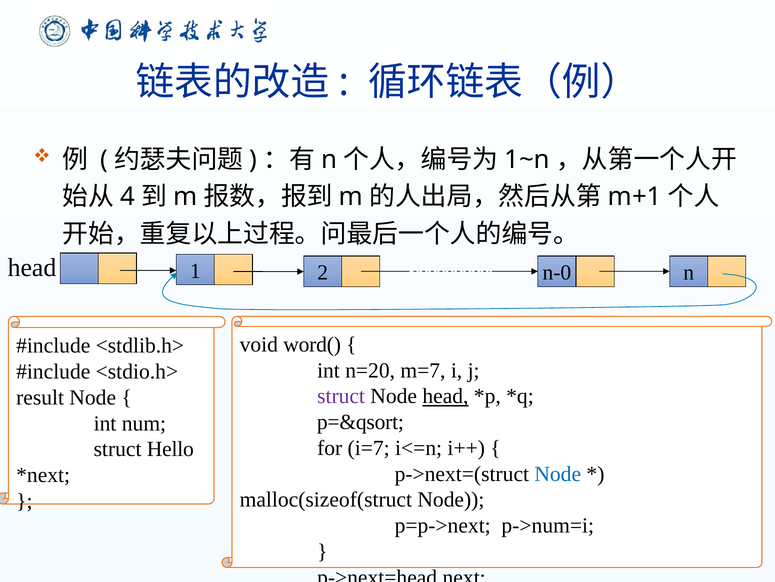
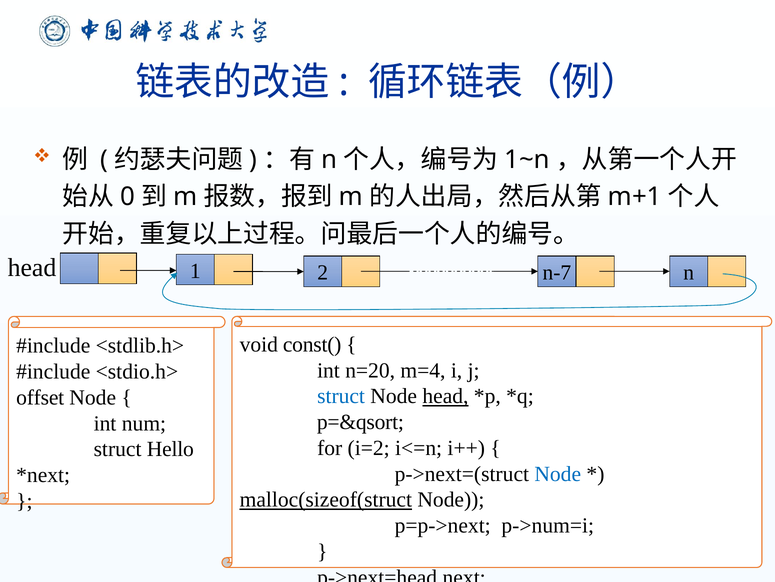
4: 4 -> 0 (128, 197)
n-0: n-0 -> n-7 (557, 272)
word(: word( -> const( (312, 344)
m=7: m=7 -> m=4 (423, 370)
struct colour: purple -> blue (341, 396)
result: result -> offset (40, 397)
i=7: i=7 -> i=2 (369, 448)
malloc(sizeof(struct underline: none -> present (326, 499)
